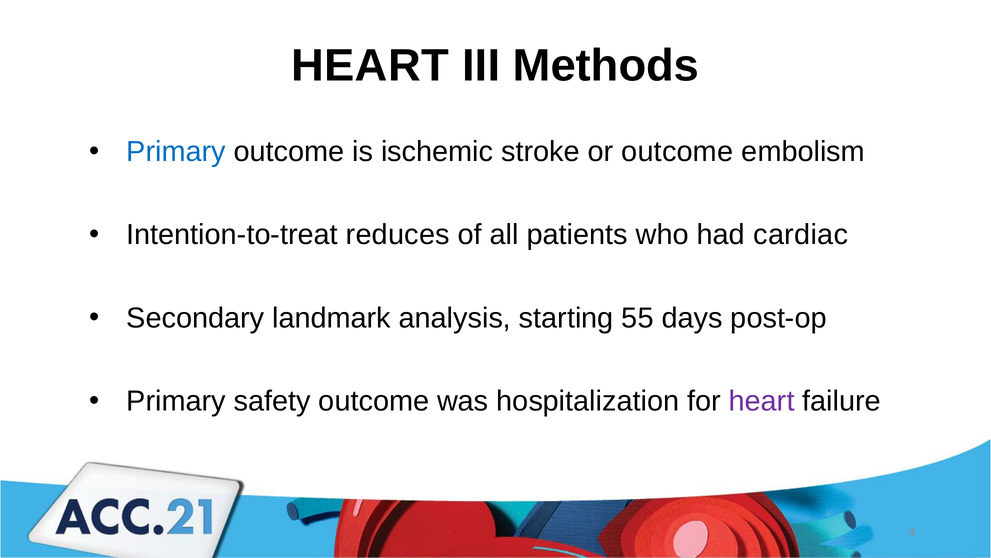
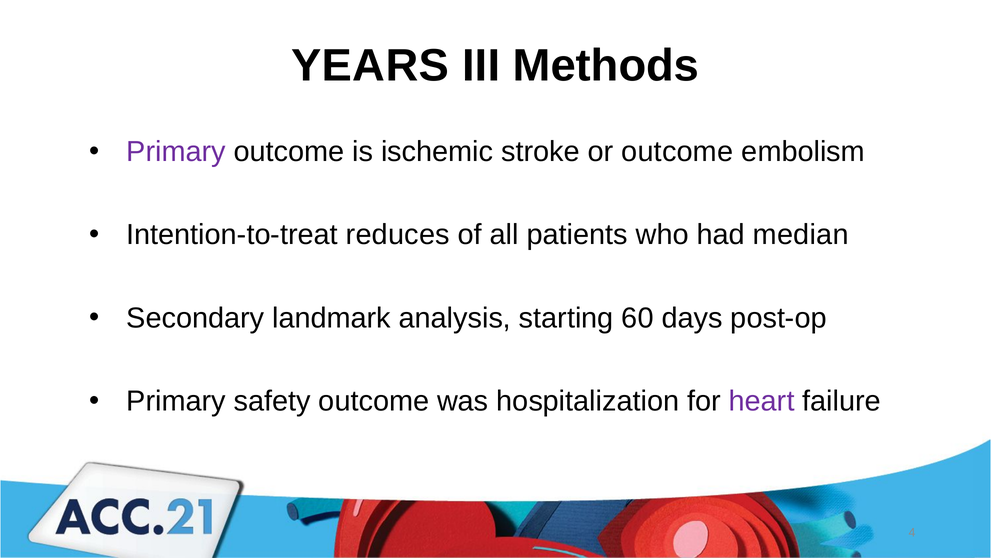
HEART: HEART -> YEARS (370, 66)
Primary colour: blue -> purple (176, 151)
cardiac: cardiac -> median (801, 235)
55: 55 -> 60 (638, 318)
